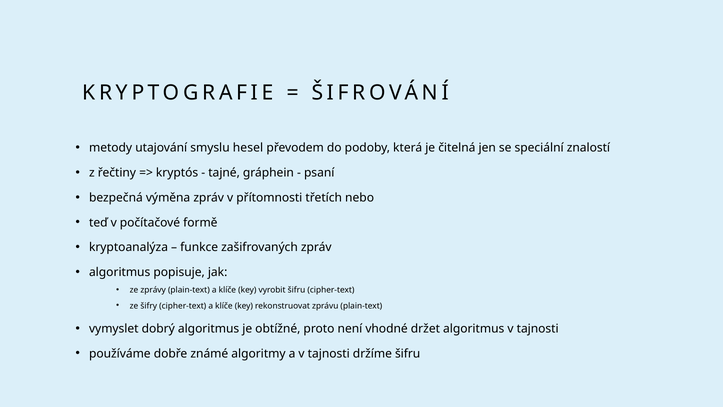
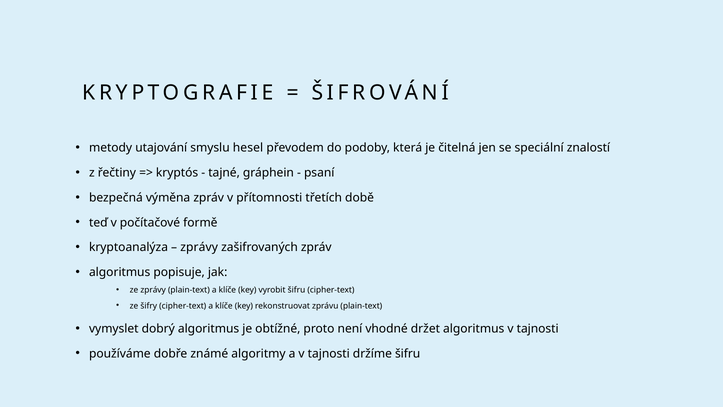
nebo: nebo -> době (360, 198)
funkce: funkce -> zprávy (199, 247)
